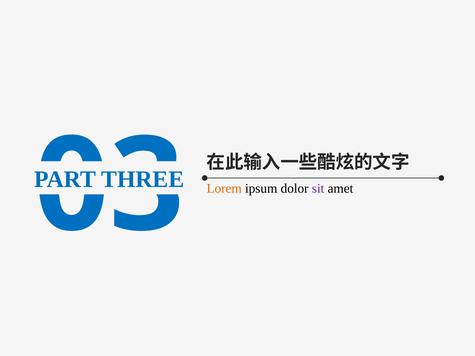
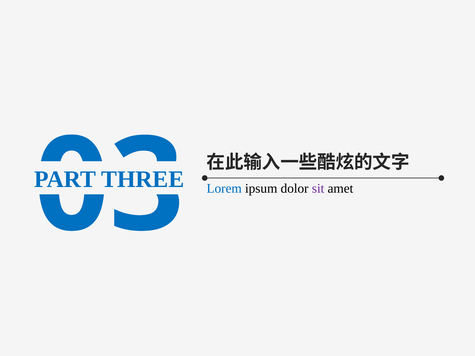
Lorem colour: orange -> blue (224, 189)
